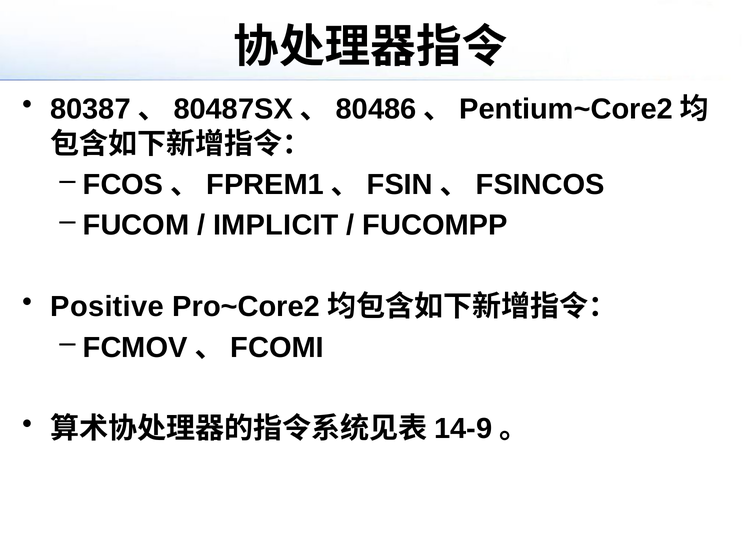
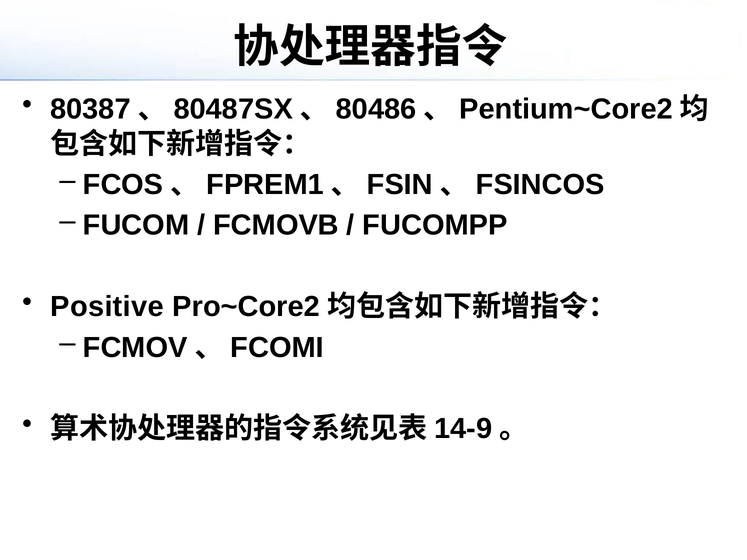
IMPLICIT: IMPLICIT -> FCMOVB (276, 225)
